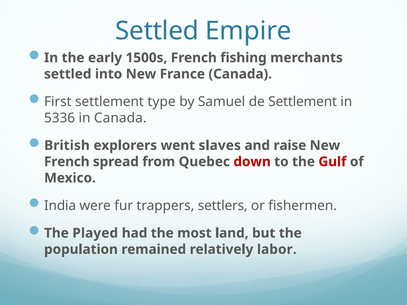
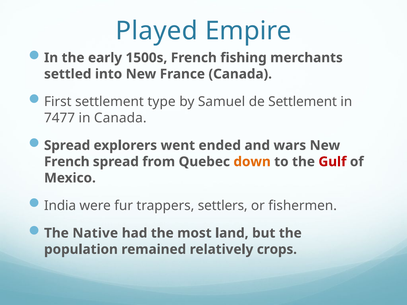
Settled: Settled -> Played (157, 31)
5336: 5336 -> 7477 (60, 118)
British: British -> Spread (67, 146)
slaves: slaves -> ended (220, 146)
raise: raise -> wars (290, 146)
down colour: red -> orange (252, 162)
Played: Played -> Native (95, 233)
labor: labor -> crops (277, 250)
